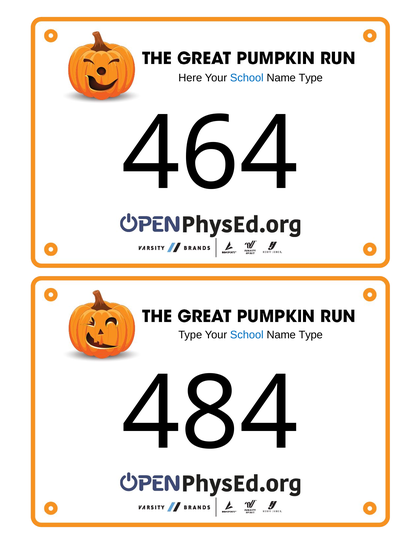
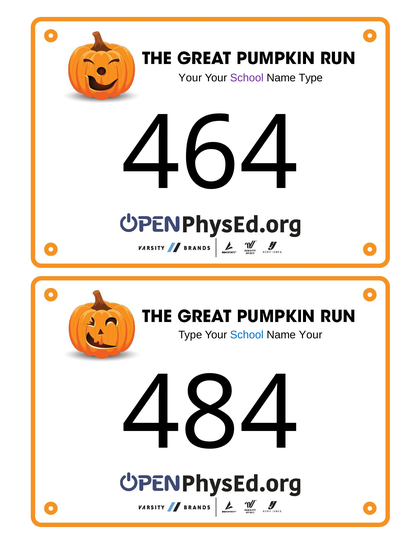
Here: Here -> Your (190, 78)
School colour: blue -> purple (247, 78)
Type: Type -> Your (311, 335)
